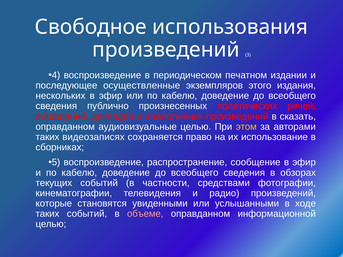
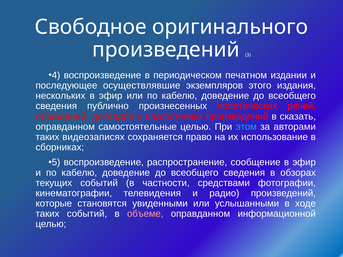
использования: использования -> оригинального (230, 27)
осуществленные: осуществленные -> осуществлявшие (142, 86)
аудиовизуальные: аудиовизуальные -> самостоятельные (138, 127)
этом colour: yellow -> light blue (246, 127)
